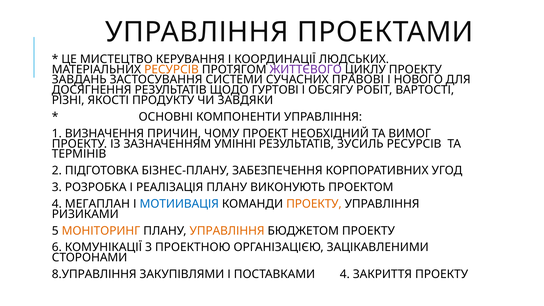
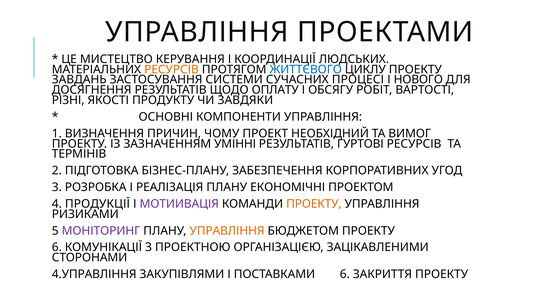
ЖИТТЄВОГО colour: purple -> blue (306, 69)
ПРАВОВІ: ПРАВОВІ -> ПРОЦЕСІ (358, 80)
ГУРТОВІ: ГУРТОВІ -> ОПЛАТУ (275, 90)
ЗУСИЛЬ: ЗУСИЛЬ -> ГУРТОВІ (360, 144)
ВИКОНУЮТЬ: ВИКОНУЮТЬ -> ЕКОНОМІЧНІ (288, 187)
МЕГАПЛАН: МЕГАПЛАН -> ПРОДУКЦІЇ (97, 204)
МОТИИВАЦІЯ colour: blue -> purple (179, 204)
МОНІТОРИНГ colour: orange -> purple (101, 231)
8.УПРАВЛІННЯ: 8.УПРАВЛІННЯ -> 4.УПРАВЛІННЯ (94, 274)
ПОСТАВКАМИ 4: 4 -> 6 (345, 274)
